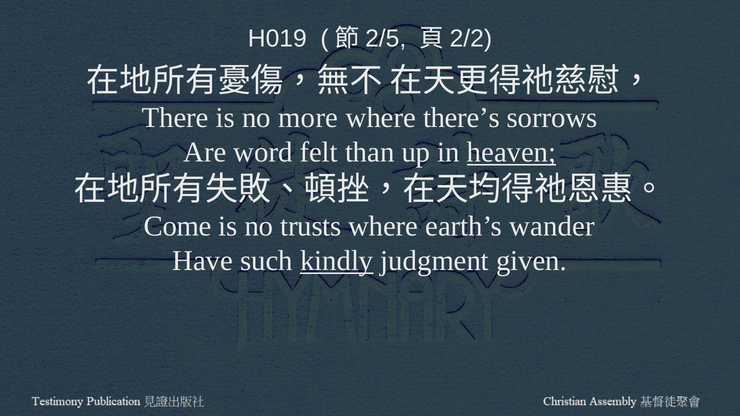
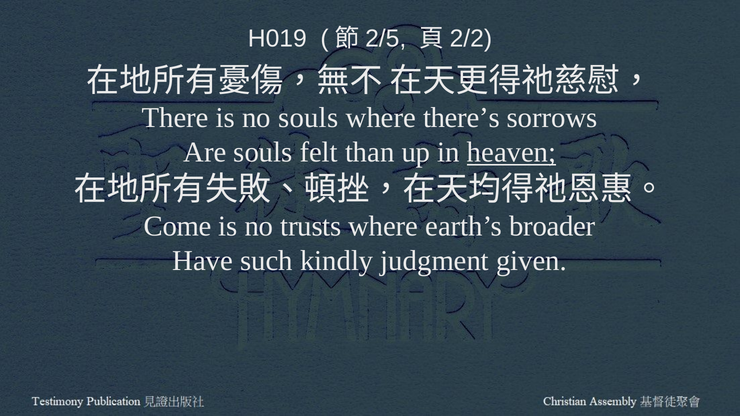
no more: more -> souls (308, 118)
Are word: word -> souls (263, 152)
wander: wander -> broader (552, 226)
kindly underline: present -> none (337, 261)
